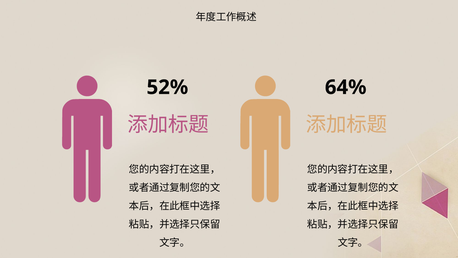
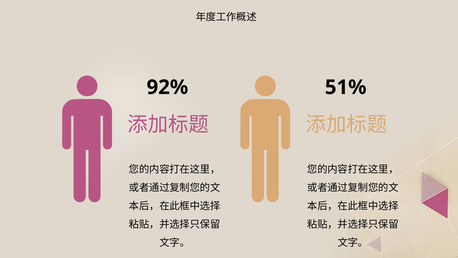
52%: 52% -> 92% (167, 87)
64%: 64% -> 51% (346, 87)
